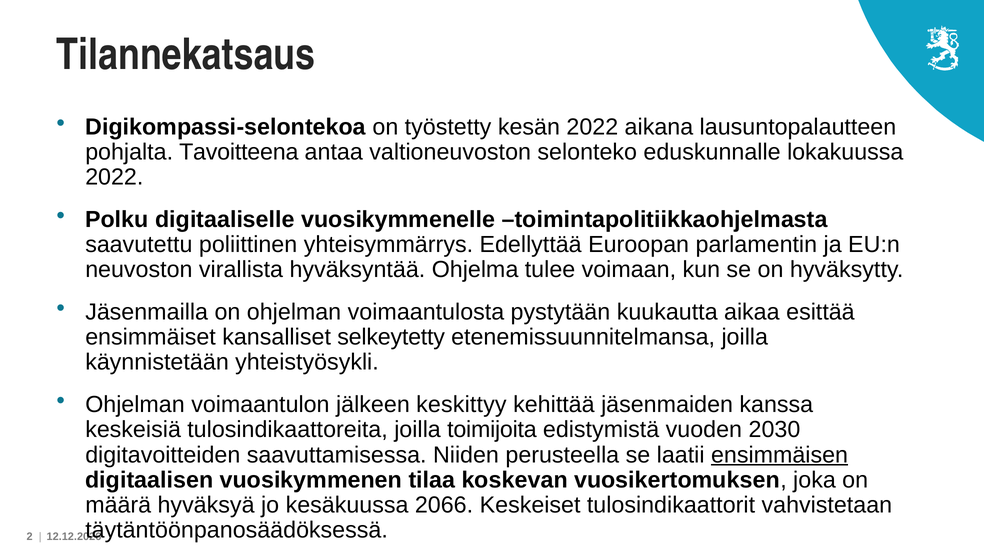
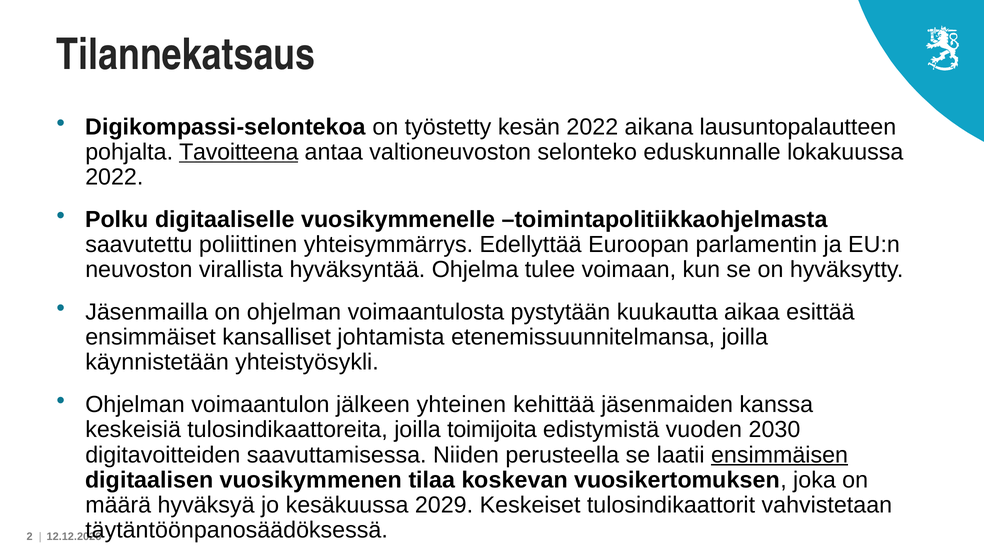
Tavoitteena underline: none -> present (239, 152)
selkeytetty: selkeytetty -> johtamista (391, 337)
keskittyy: keskittyy -> yhteinen (461, 404)
2066: 2066 -> 2029 (444, 505)
